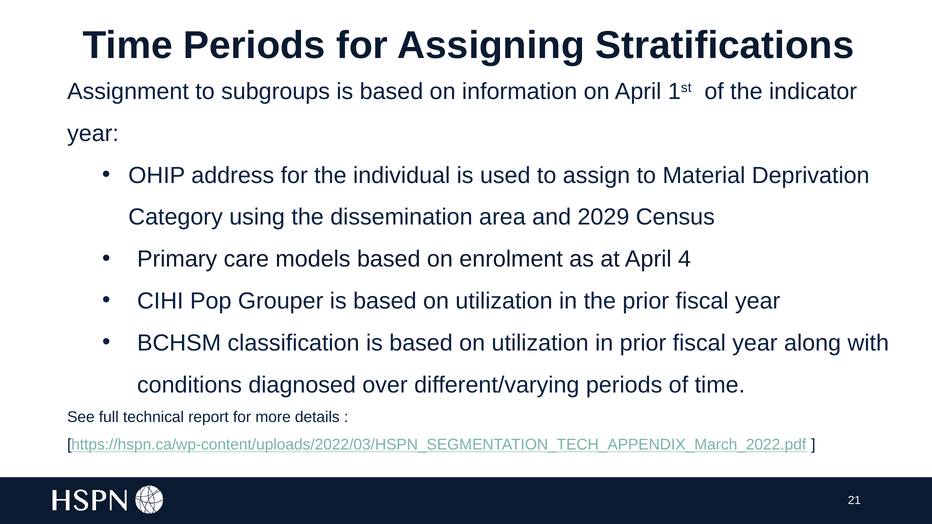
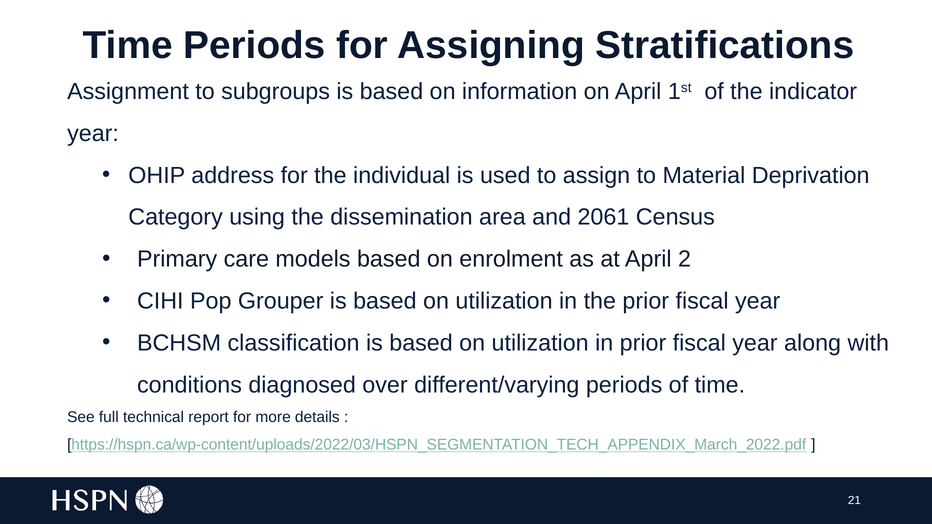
2029: 2029 -> 2061 (603, 217)
4: 4 -> 2 (685, 259)
